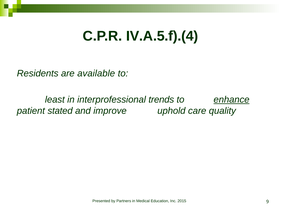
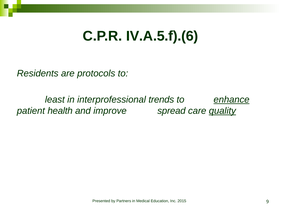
IV.A.5.f).(4: IV.A.5.f).(4 -> IV.A.5.f).(6 (162, 36)
available: available -> protocols (96, 73)
stated: stated -> health (60, 111)
uphold: uphold -> spread (171, 111)
quality underline: none -> present (222, 111)
